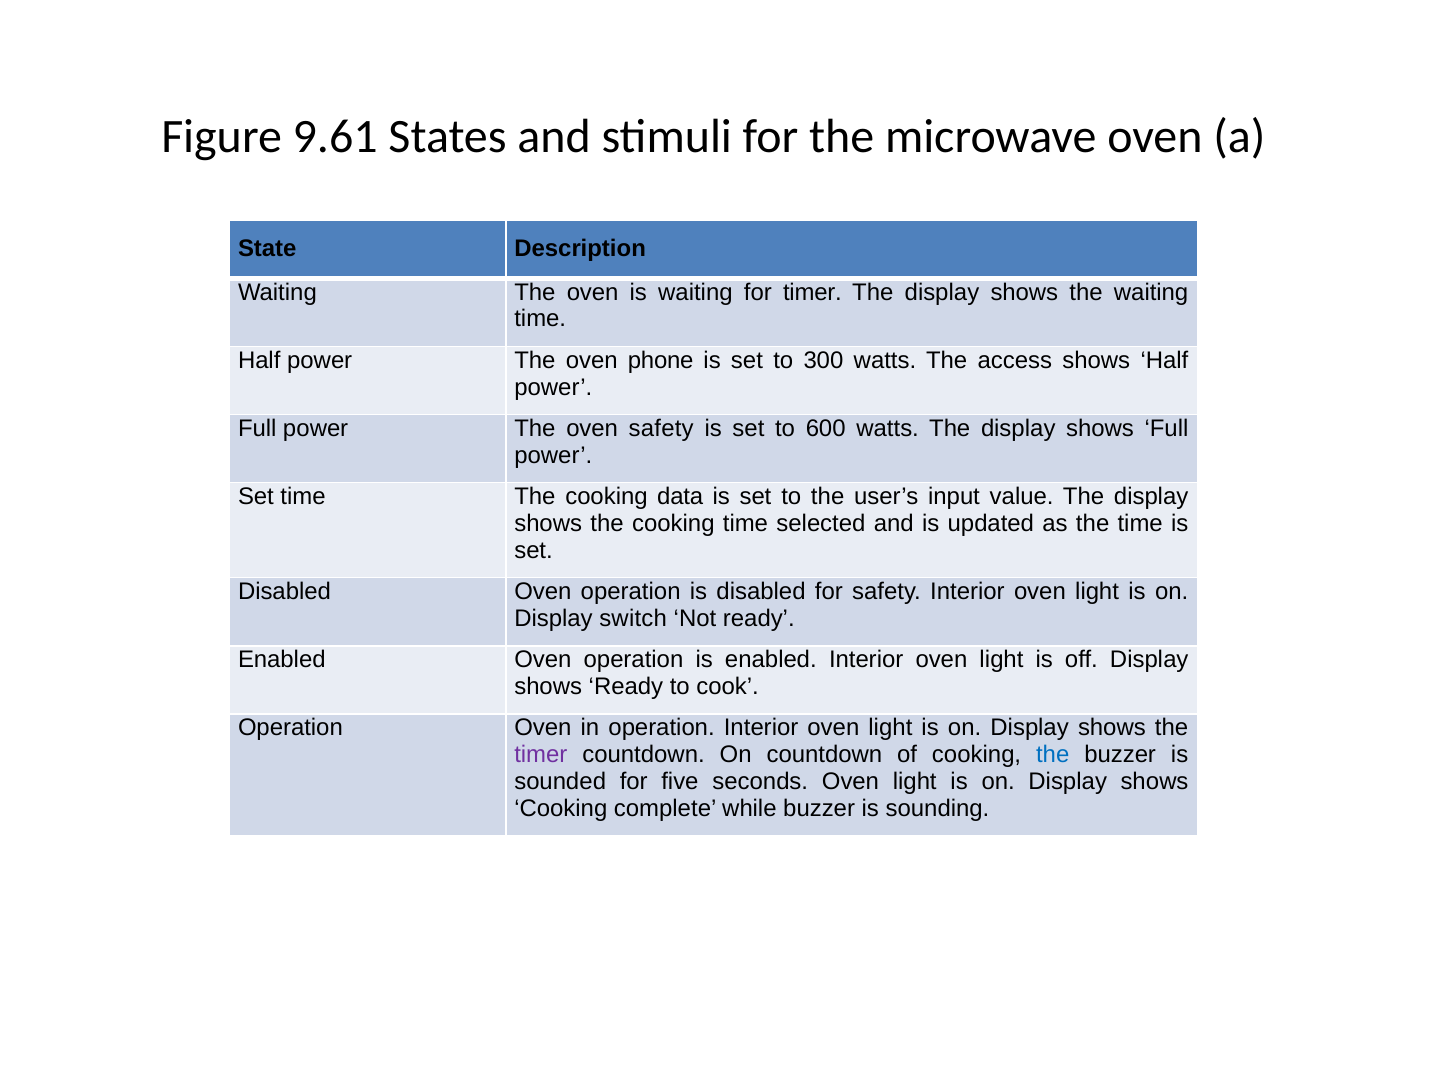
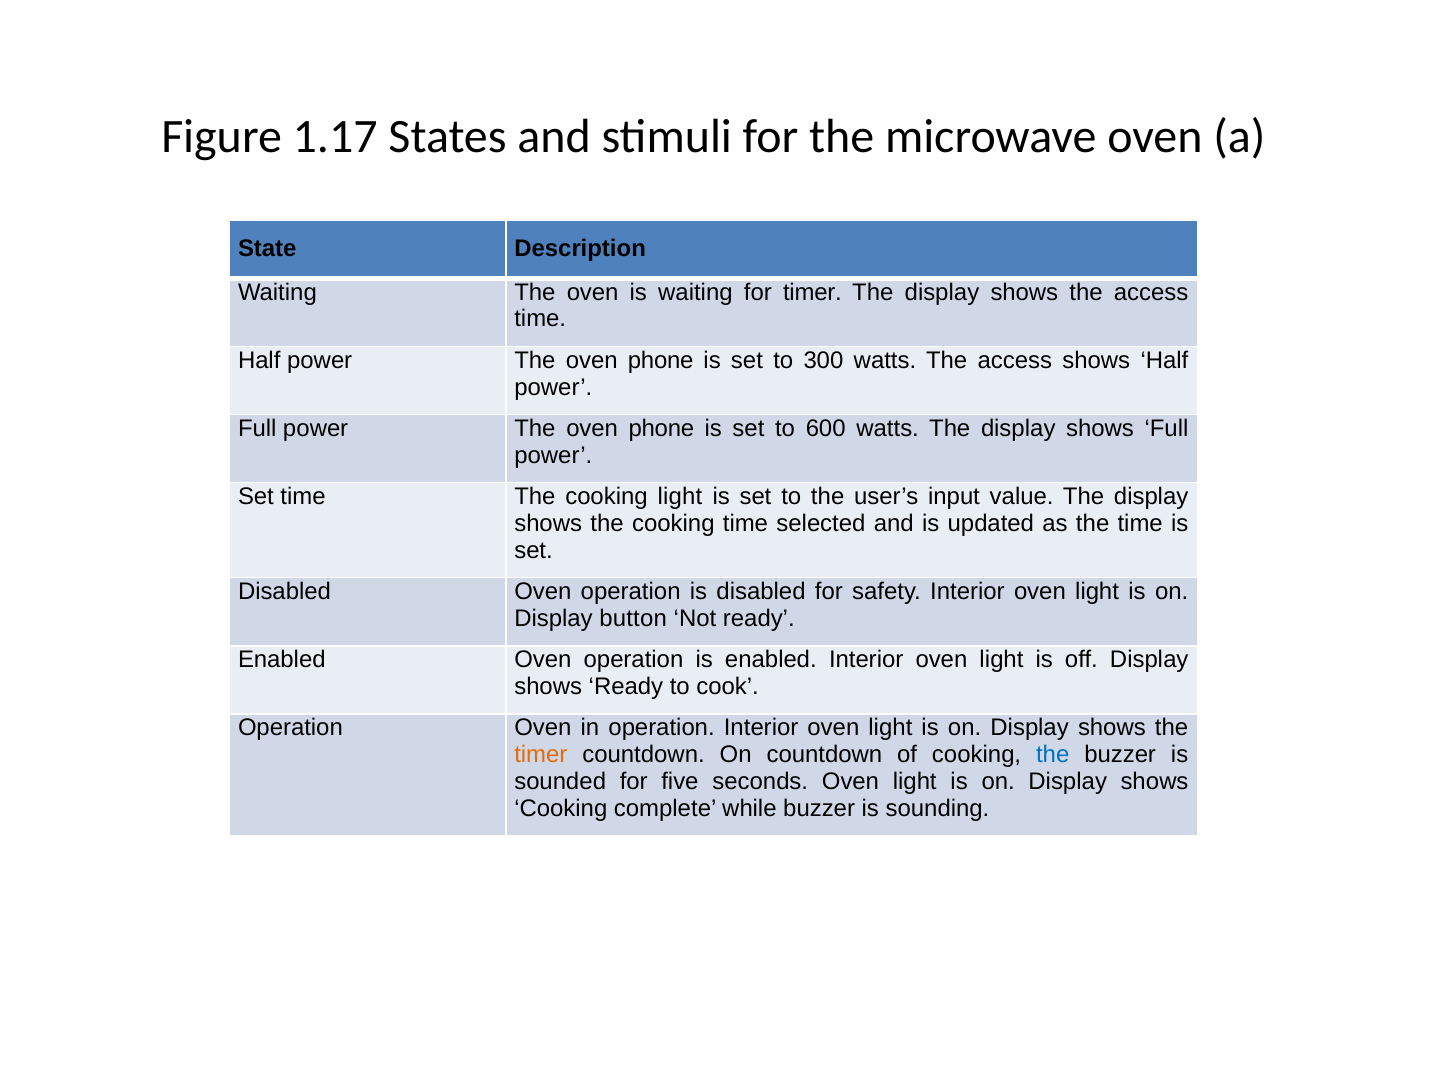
9.61: 9.61 -> 1.17 (335, 136)
shows the waiting: waiting -> access (1151, 292)
safety: safety -> phone (661, 428)
cooking data: data -> light (680, 496)
switch: switch -> button (633, 618)
timer colour: purple -> orange (541, 754)
